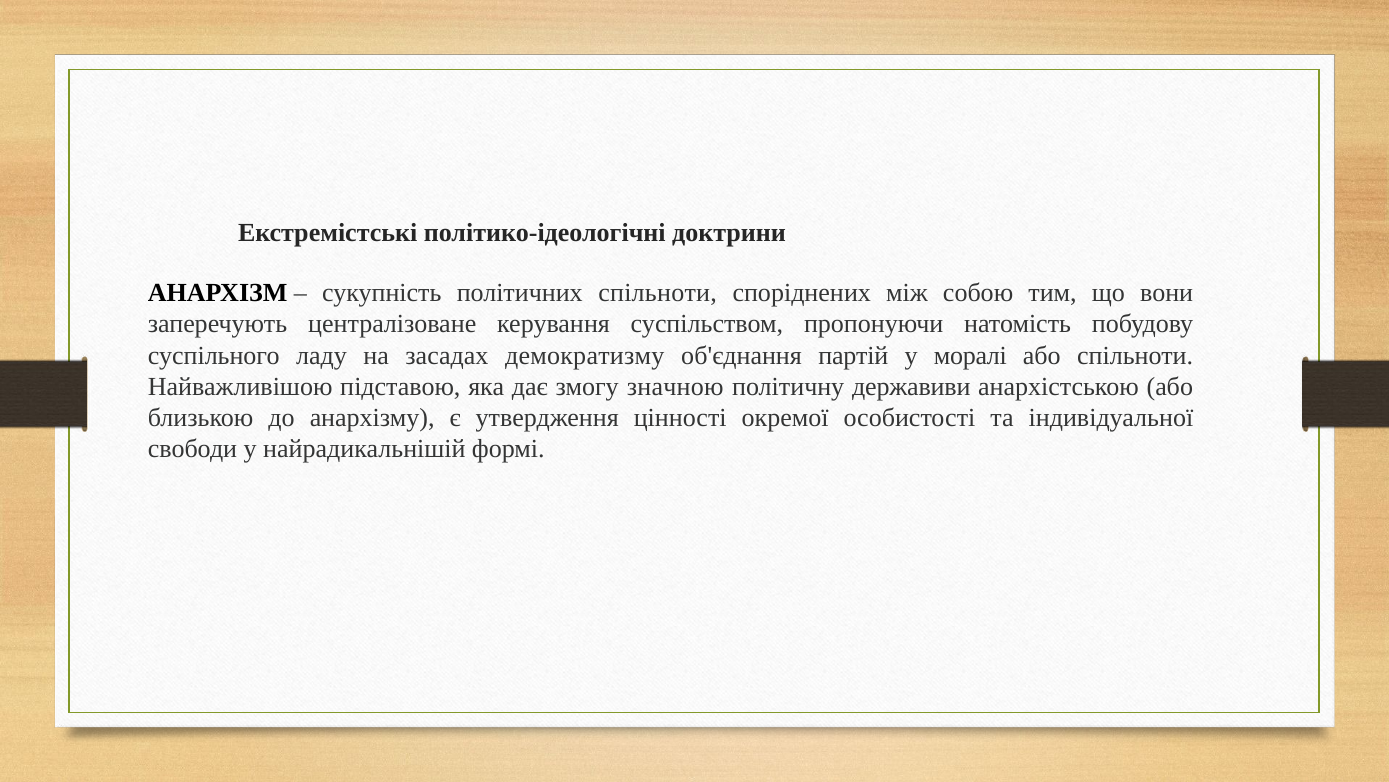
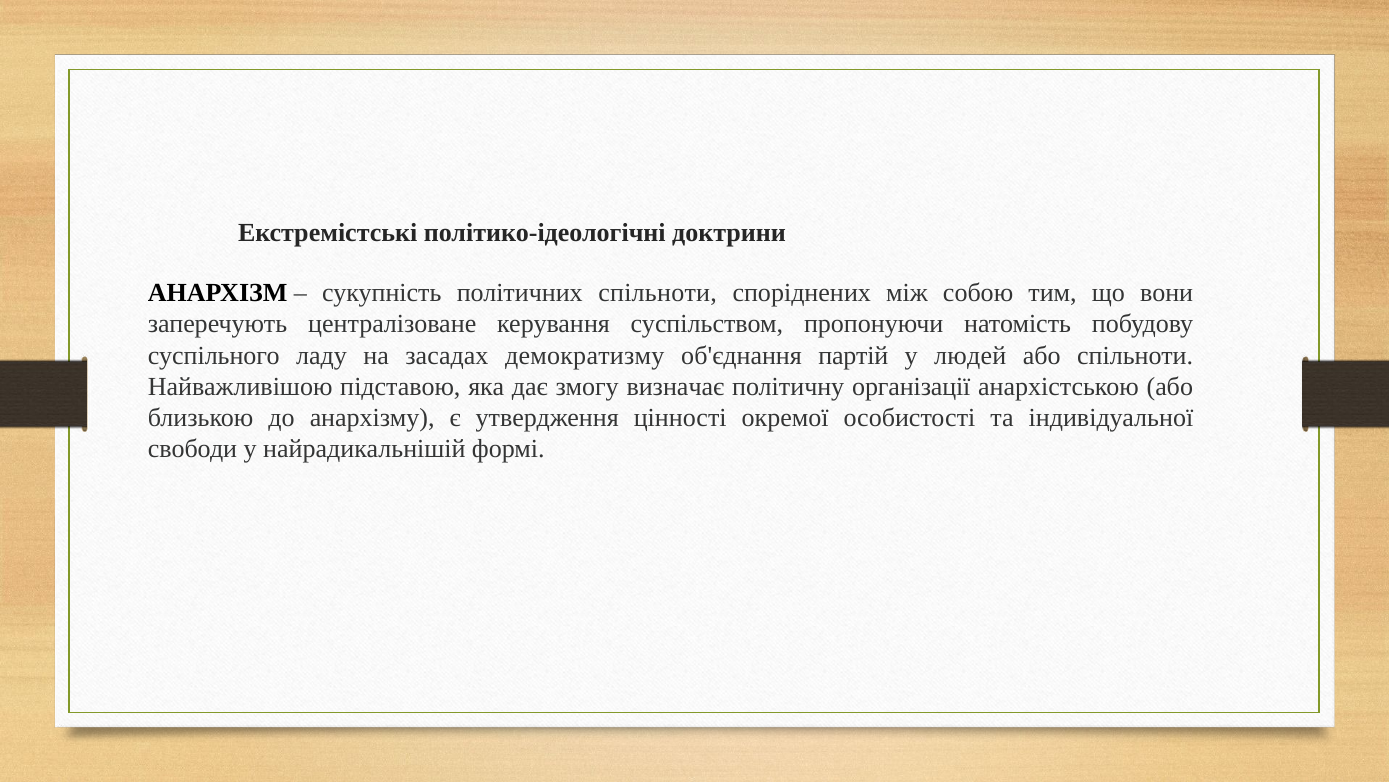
моралі: моралі -> людей (970, 355)
значною: значною -> визначає (675, 386)
державиви: державиви -> організації (911, 386)
